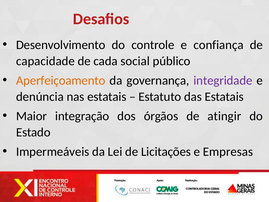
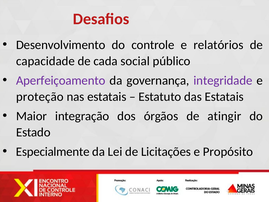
confiança: confiança -> relatórios (219, 45)
Aperfeiçoamento colour: orange -> purple (61, 80)
denúncia: denúncia -> proteção (40, 97)
Impermeáveis: Impermeáveis -> Especialmente (53, 152)
Empresas: Empresas -> Propósito (228, 152)
